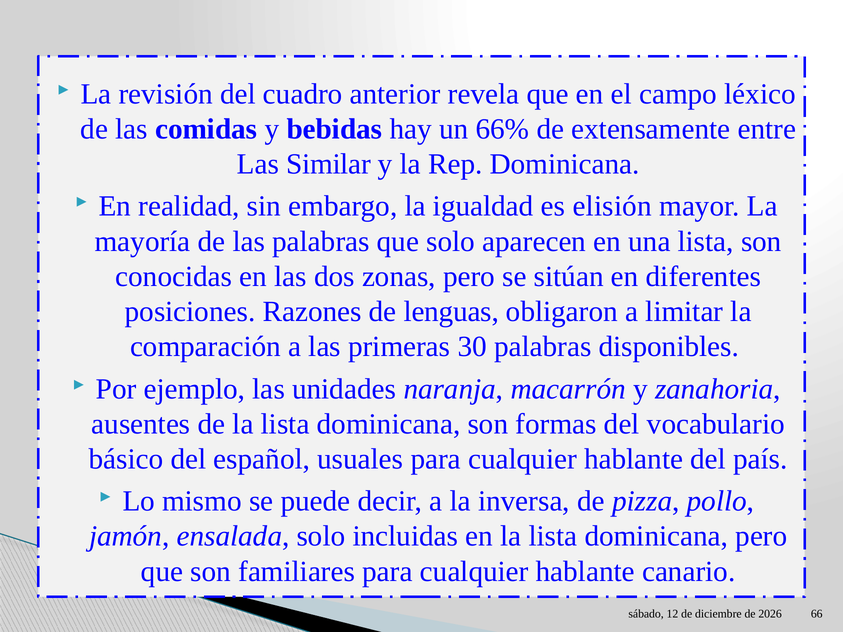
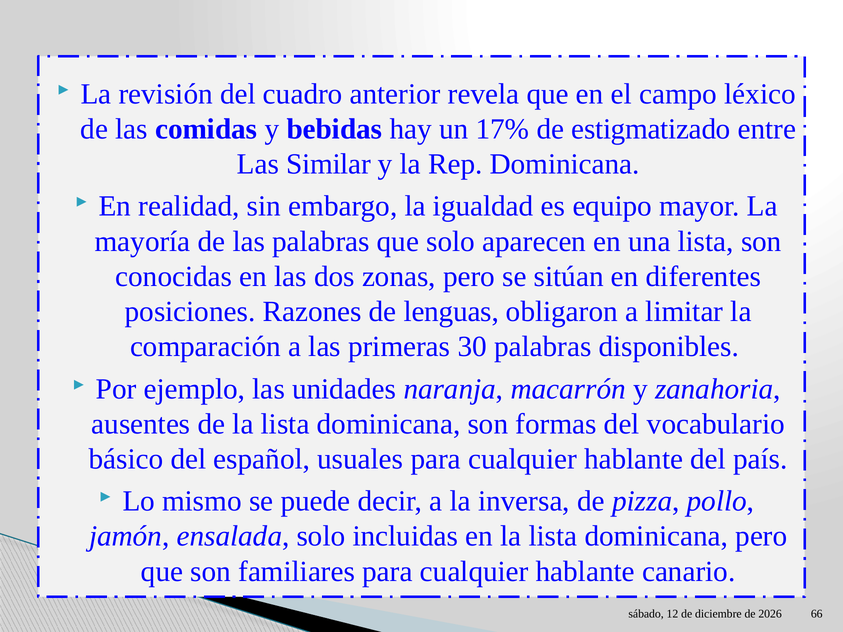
66%: 66% -> 17% (503, 129)
extensamente: extensamente -> estigmatizado (651, 129)
elisión: elisión -> equipo (612, 206)
